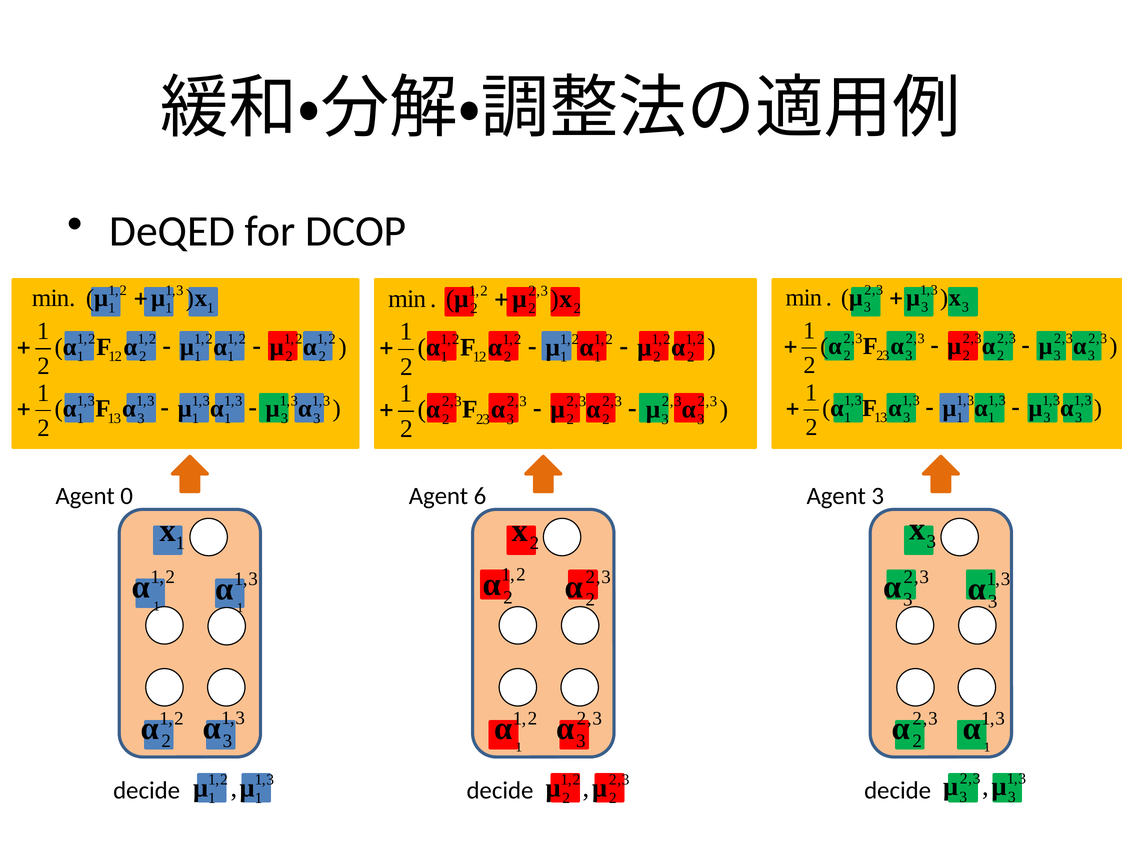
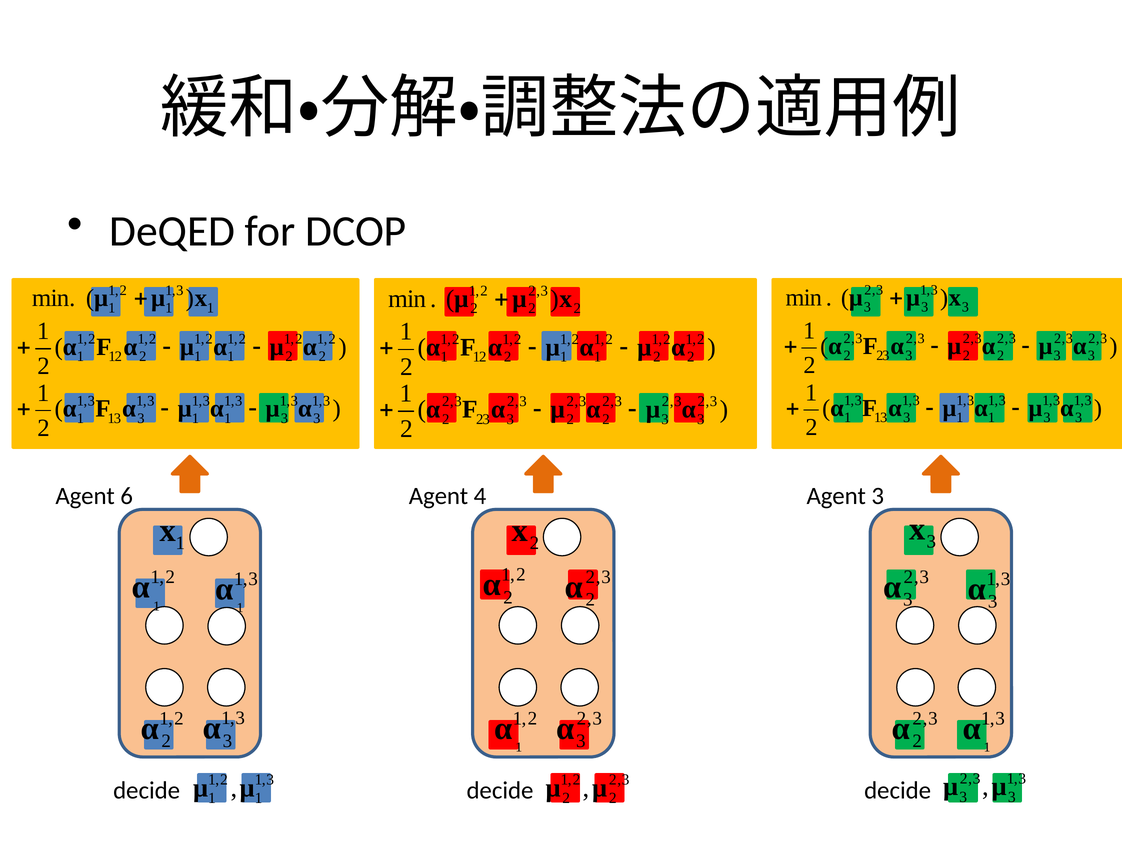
0: 0 -> 6 (127, 496)
6: 6 -> 4 (480, 496)
